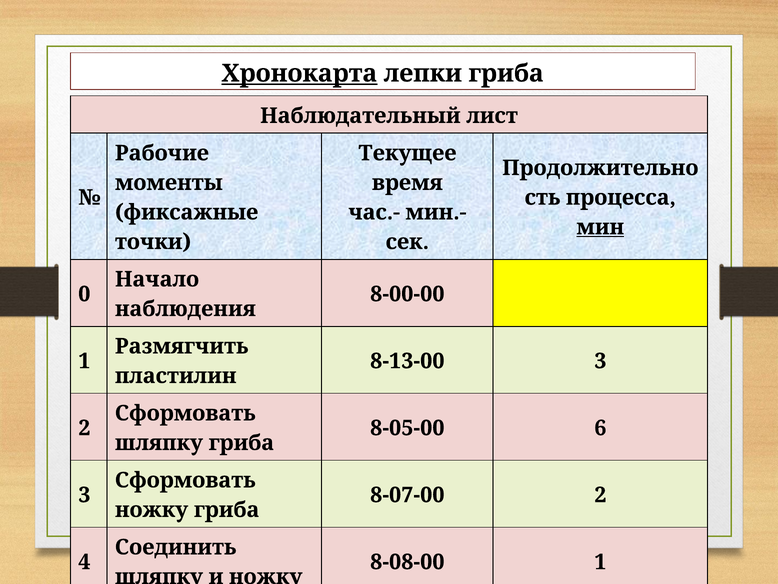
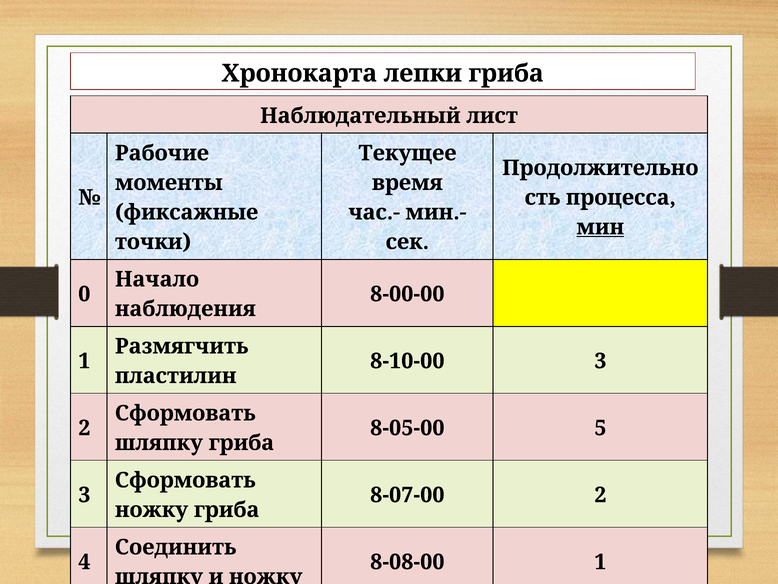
Хронокарта underline: present -> none (299, 73)
8-13-00: 8-13-00 -> 8-10-00 (407, 361)
6: 6 -> 5 (600, 428)
